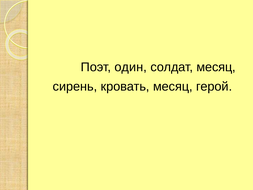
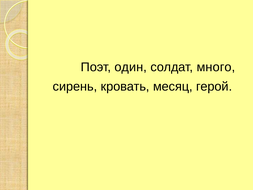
солдат месяц: месяц -> много (216, 67)
